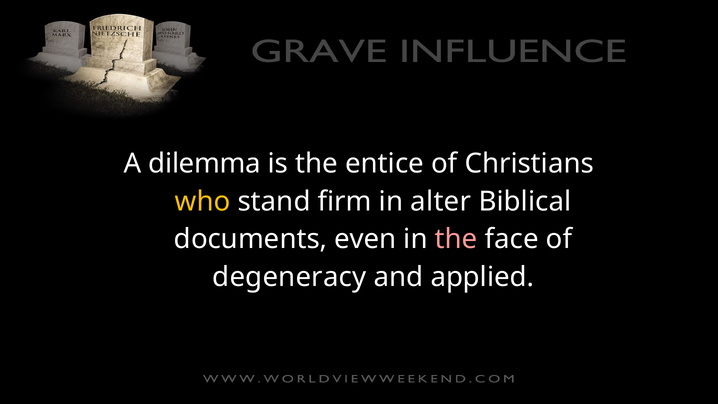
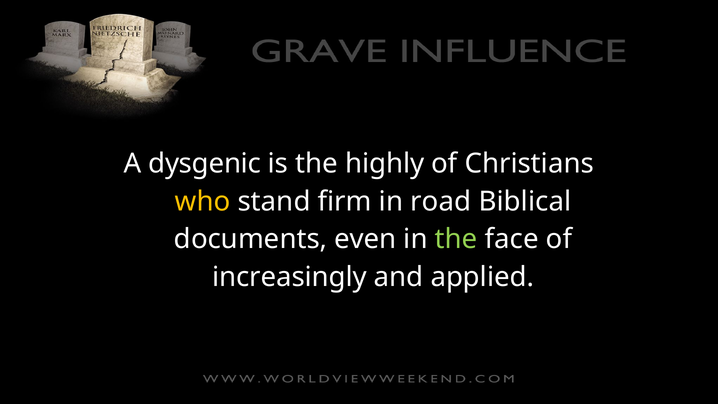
dilemma: dilemma -> dysgenic (205, 164)
entice: entice -> highly (385, 164)
alter: alter -> road (441, 201)
the colour: pink -> light green (456, 239)
degeneracy: degeneracy -> increasingly (290, 277)
